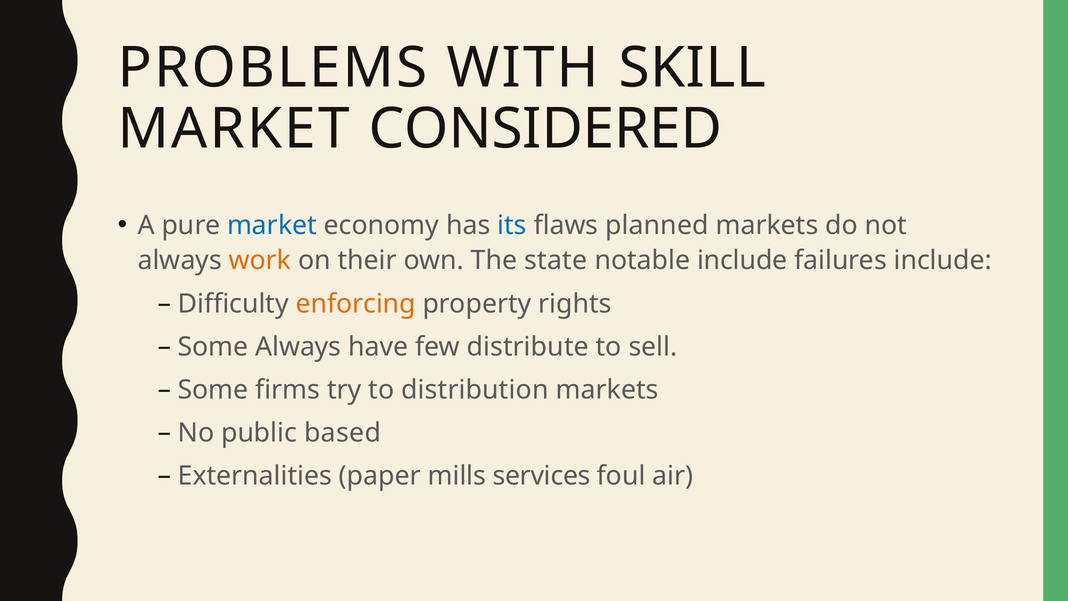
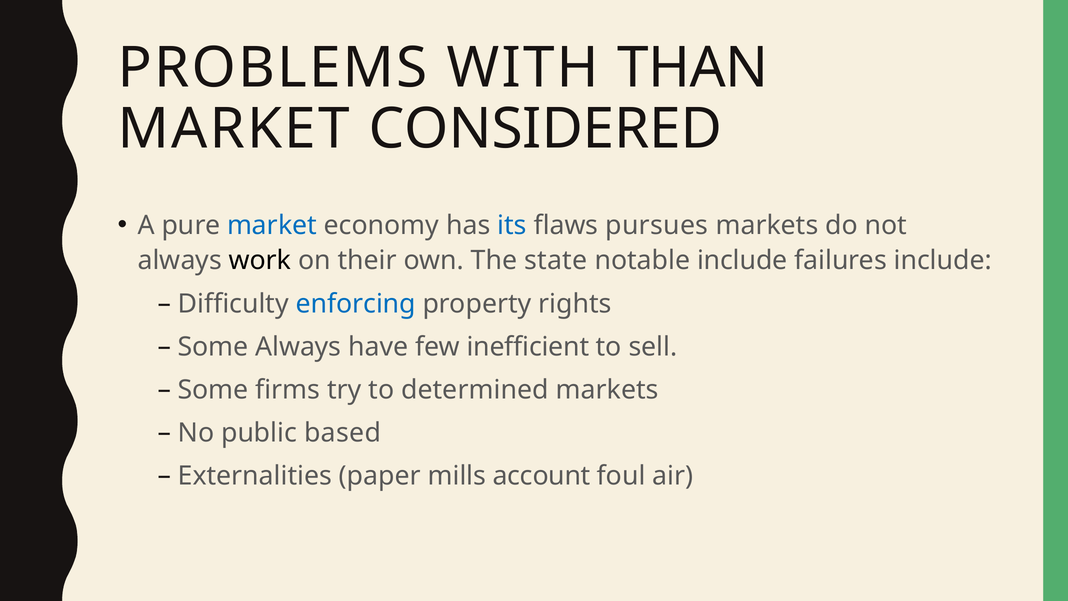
SKILL: SKILL -> THAN (693, 68)
planned: planned -> pursues (657, 225)
work colour: orange -> black (260, 261)
enforcing colour: orange -> blue (356, 304)
distribute: distribute -> inefficient (528, 347)
distribution: distribution -> determined (475, 390)
services: services -> account (542, 476)
